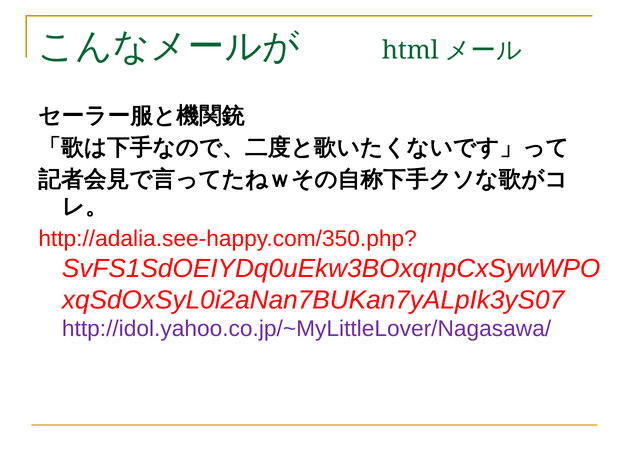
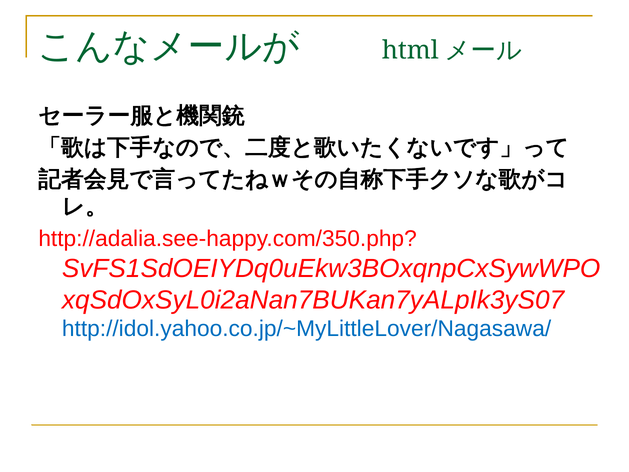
http://idol.yahoo.co.jp/~MyLittleLover/Nagasawa/ colour: purple -> blue (307, 329)
